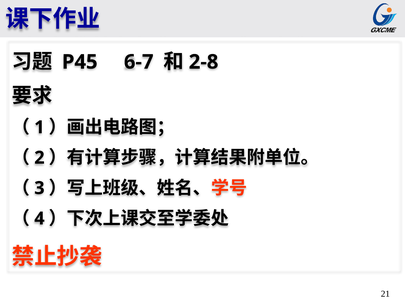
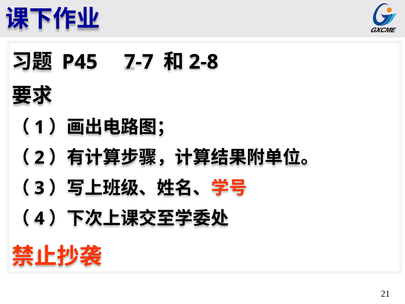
6-7: 6-7 -> 7-7 (139, 62)
